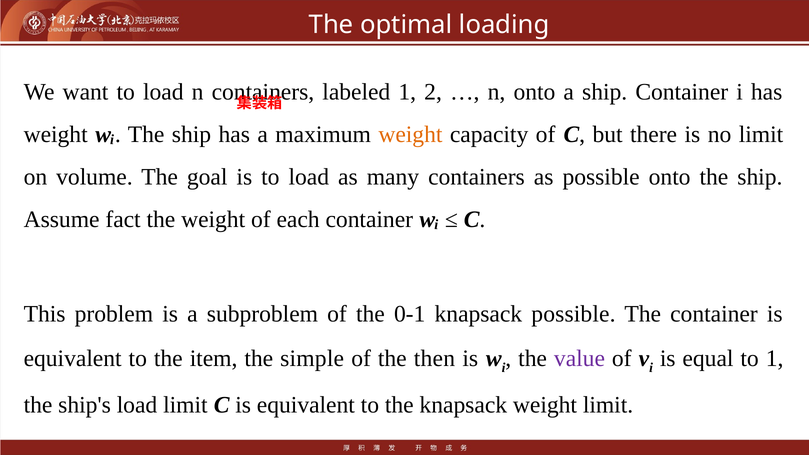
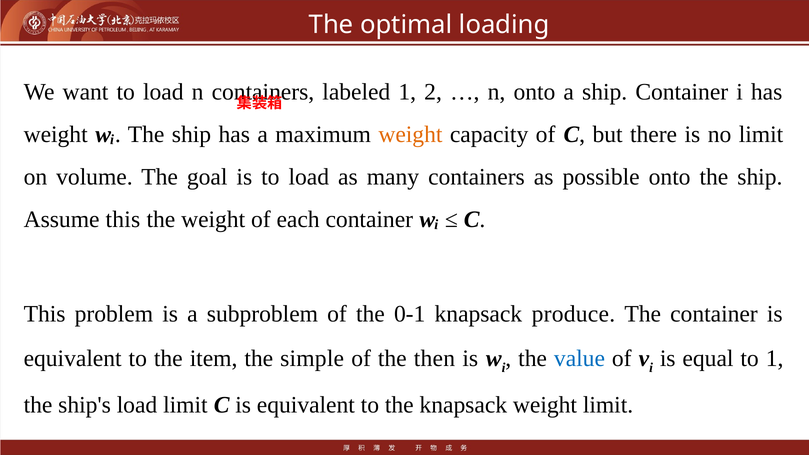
Assume fact: fact -> this (123, 220)
knapsack possible: possible -> produce (573, 314)
value colour: purple -> blue (579, 359)
